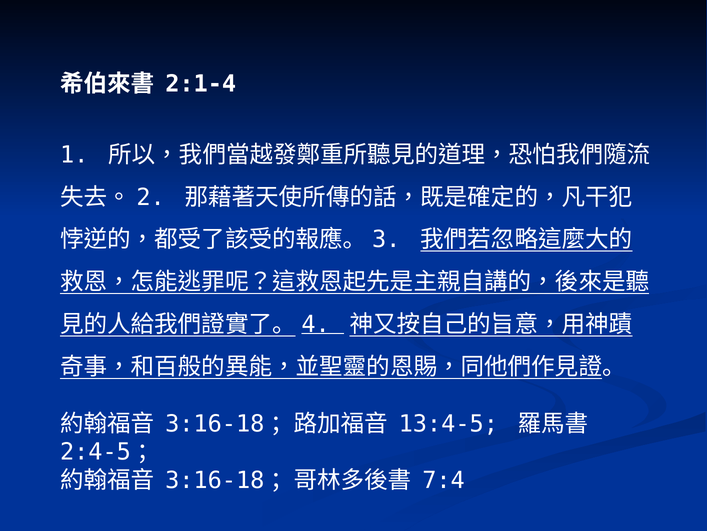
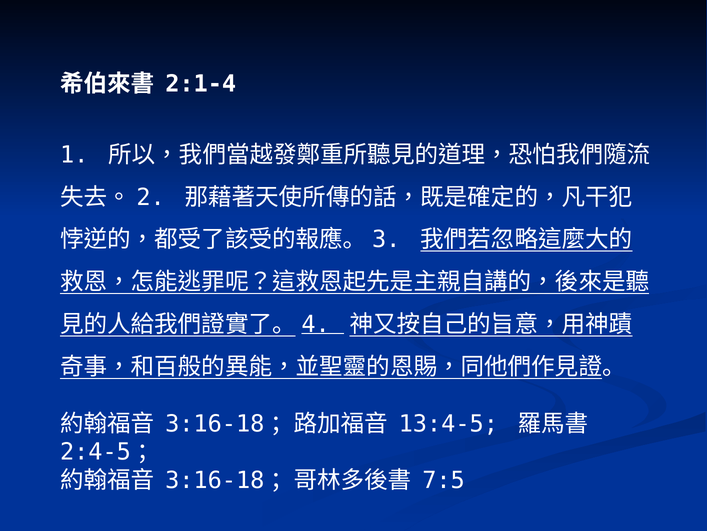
7:4: 7:4 -> 7:5 (444, 480)
